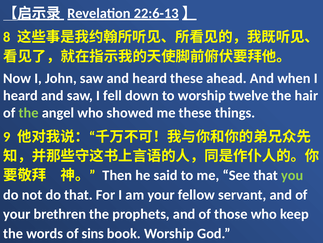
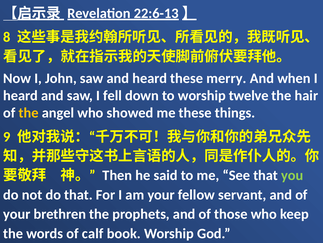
ahead: ahead -> merry (226, 78)
the colour: light green -> yellow (29, 113)
sins: sins -> calf (93, 233)
